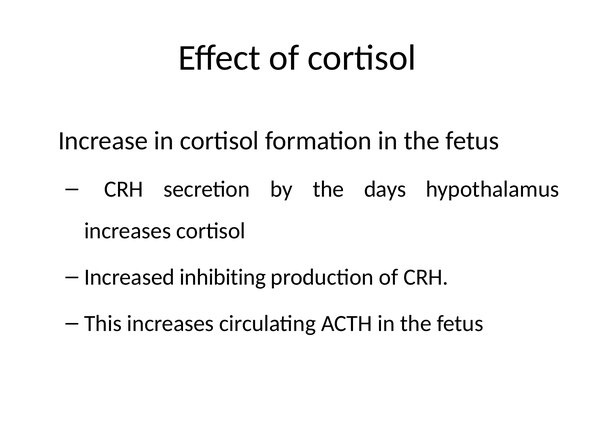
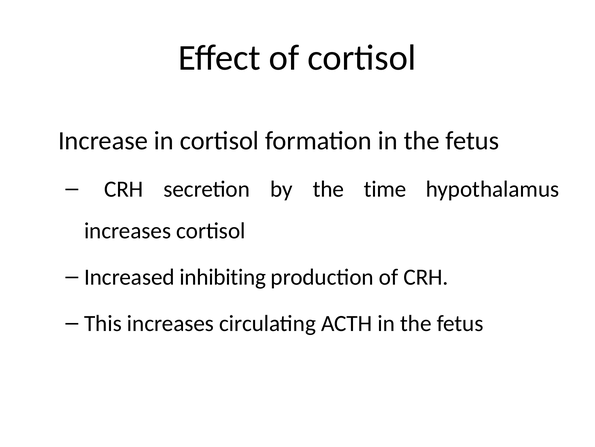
days: days -> time (385, 189)
